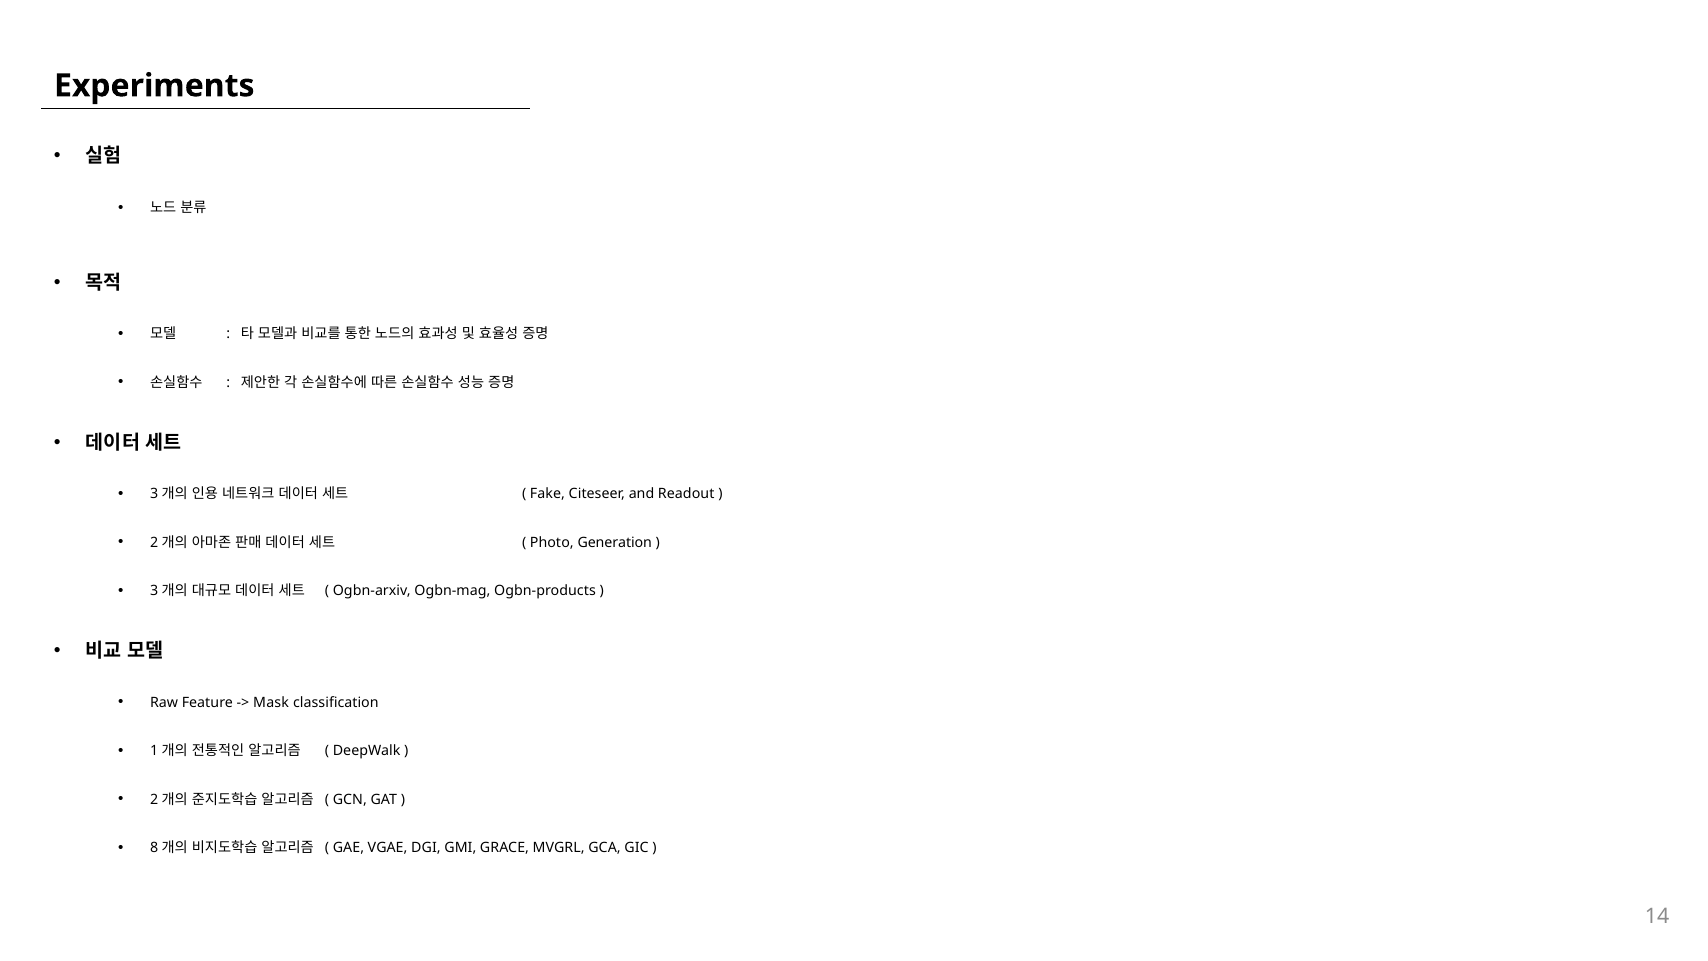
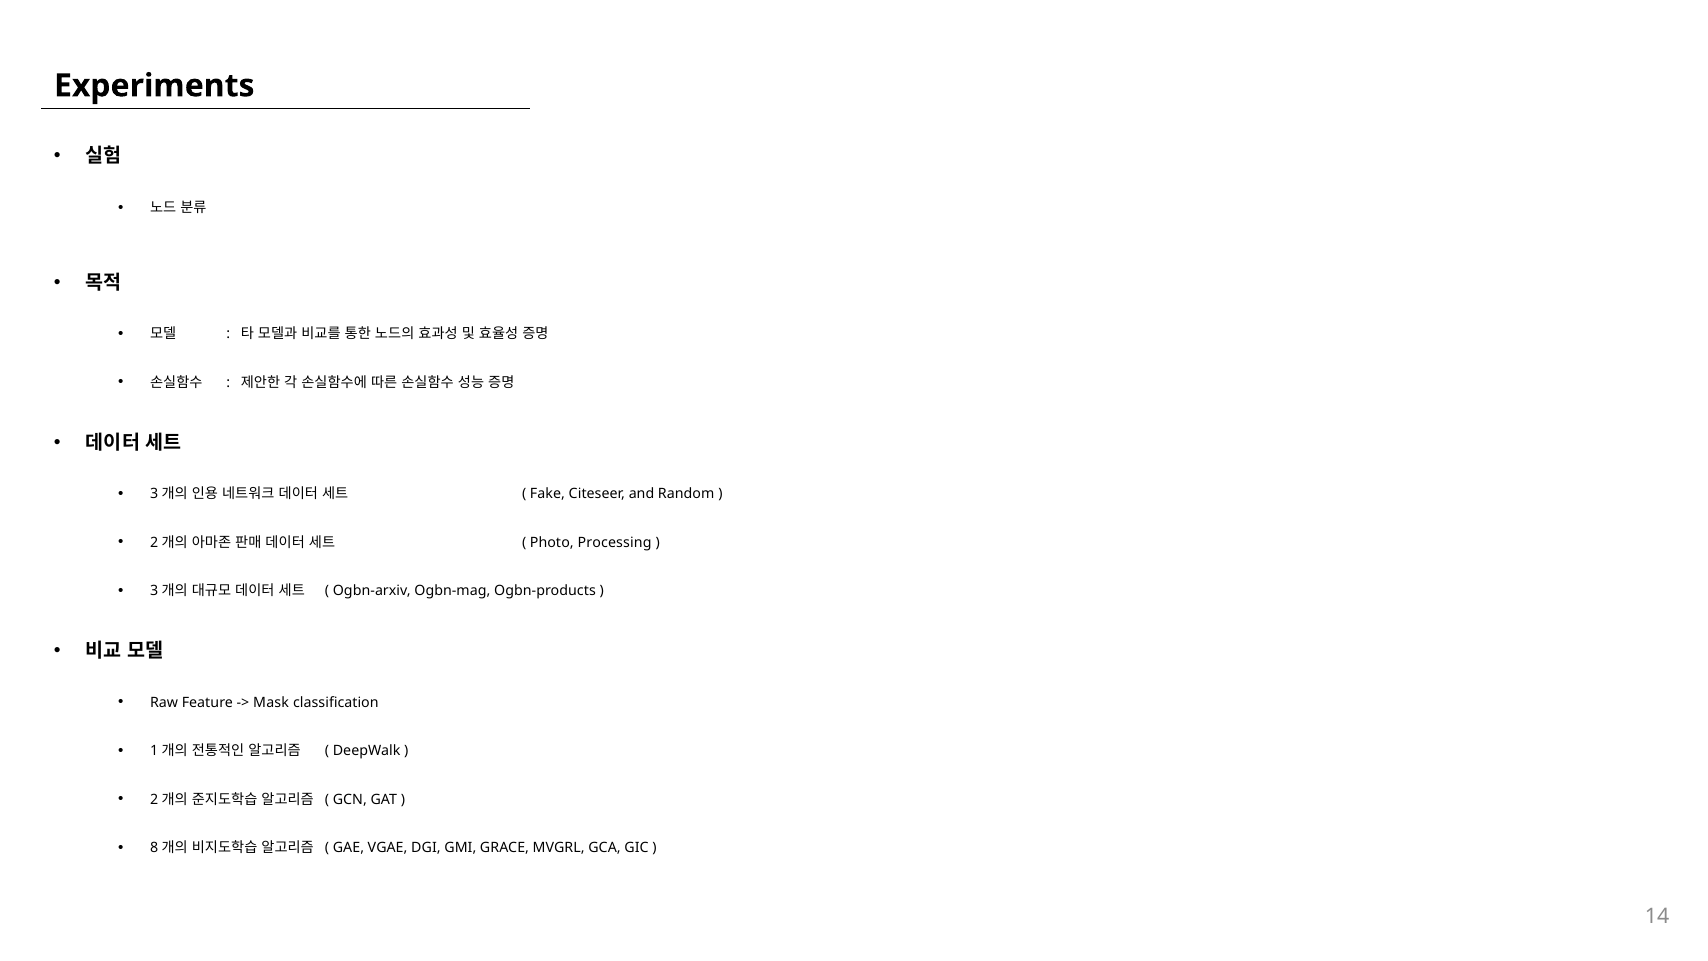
Readout: Readout -> Random (686, 494)
Generation: Generation -> Processing (615, 542)
